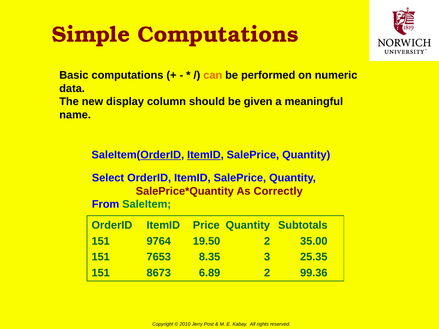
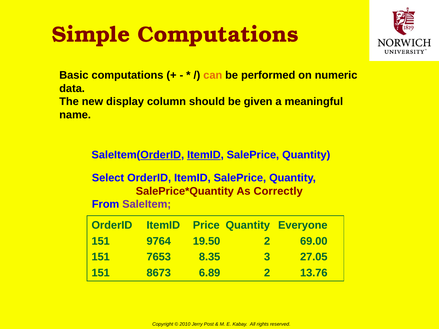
SaleItem colour: green -> purple (147, 204)
Subtotals: Subtotals -> Everyone (303, 225)
35.00: 35.00 -> 69.00 (314, 241)
25.35: 25.35 -> 27.05 (314, 257)
99.36: 99.36 -> 13.76 (314, 273)
